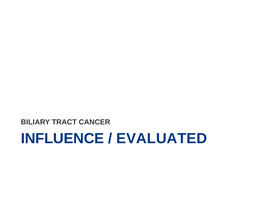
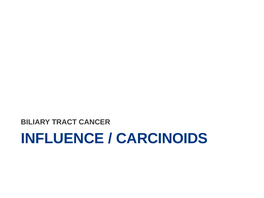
EVALUATED: EVALUATED -> CARCINOIDS (162, 138)
